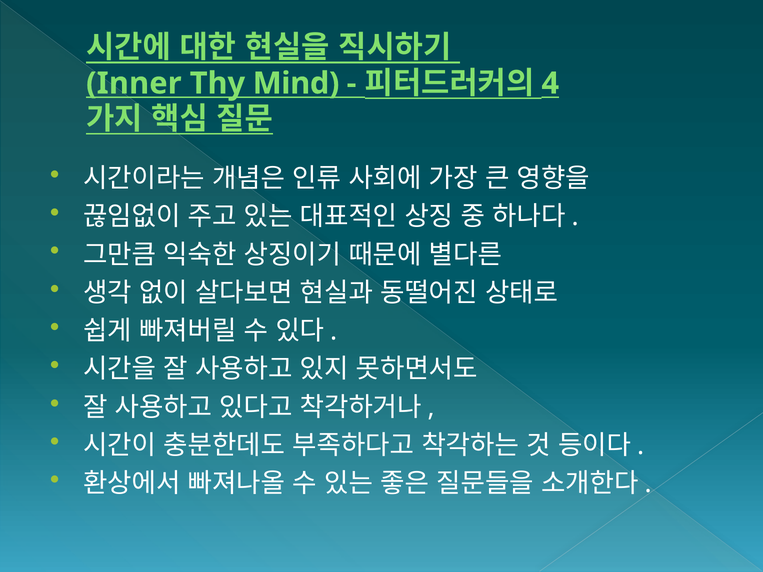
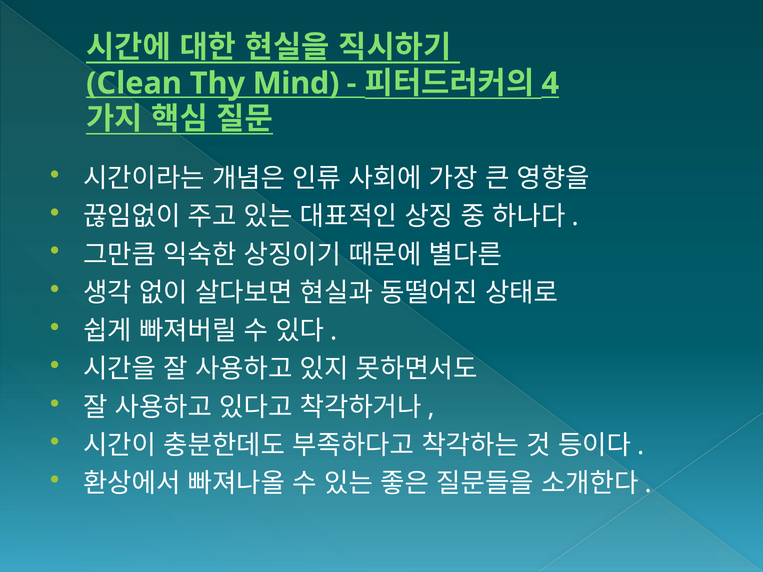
Inner: Inner -> Clean (134, 83)
